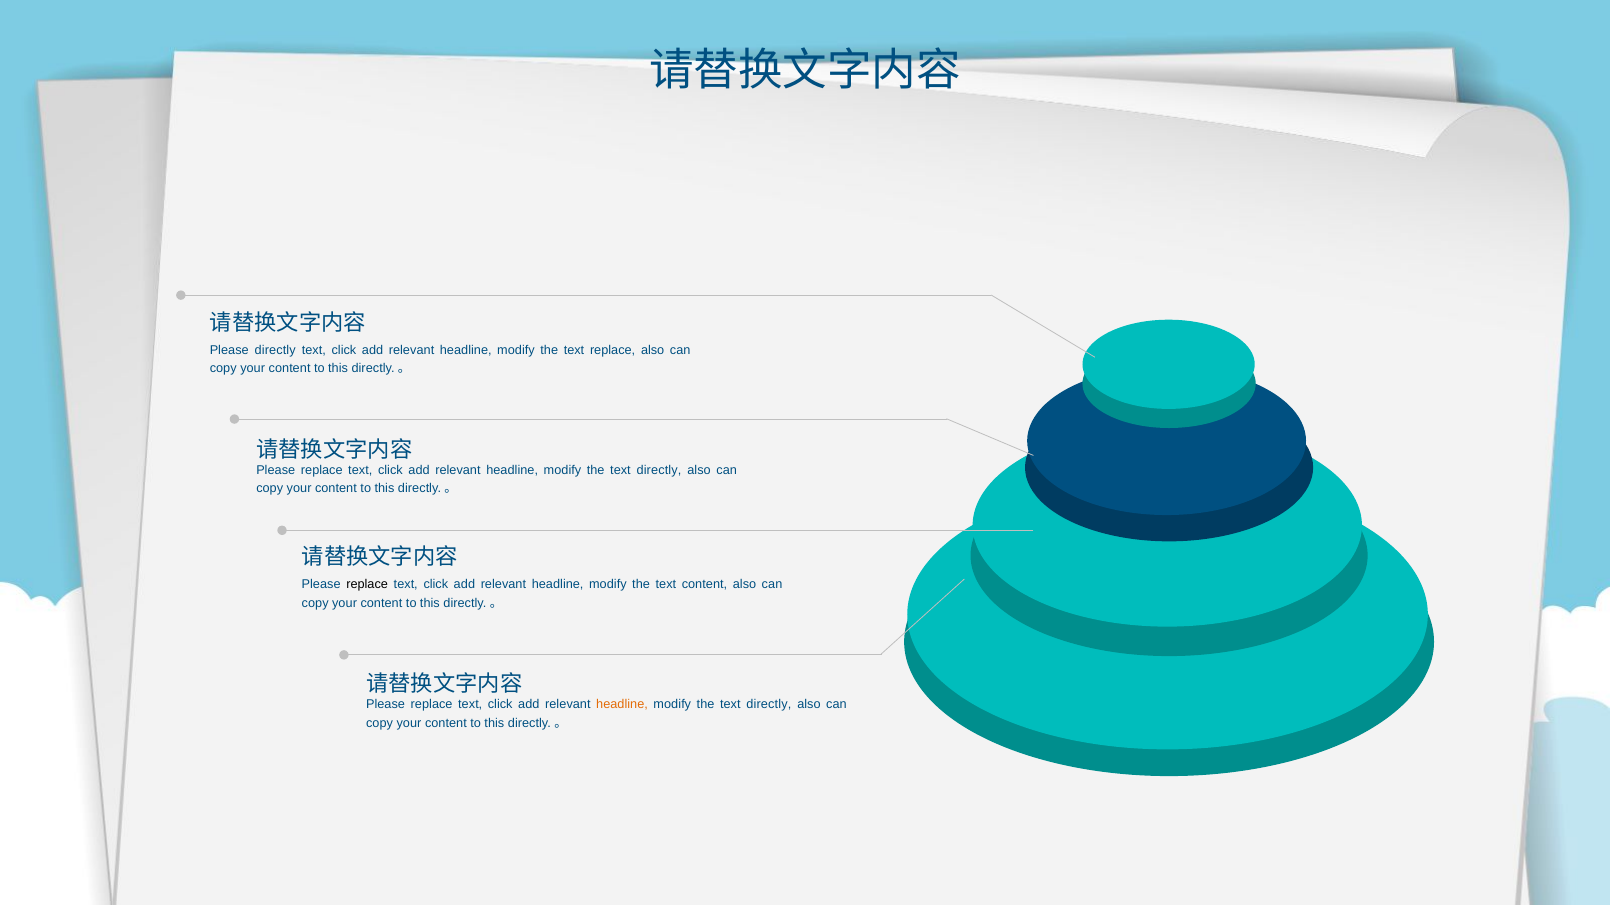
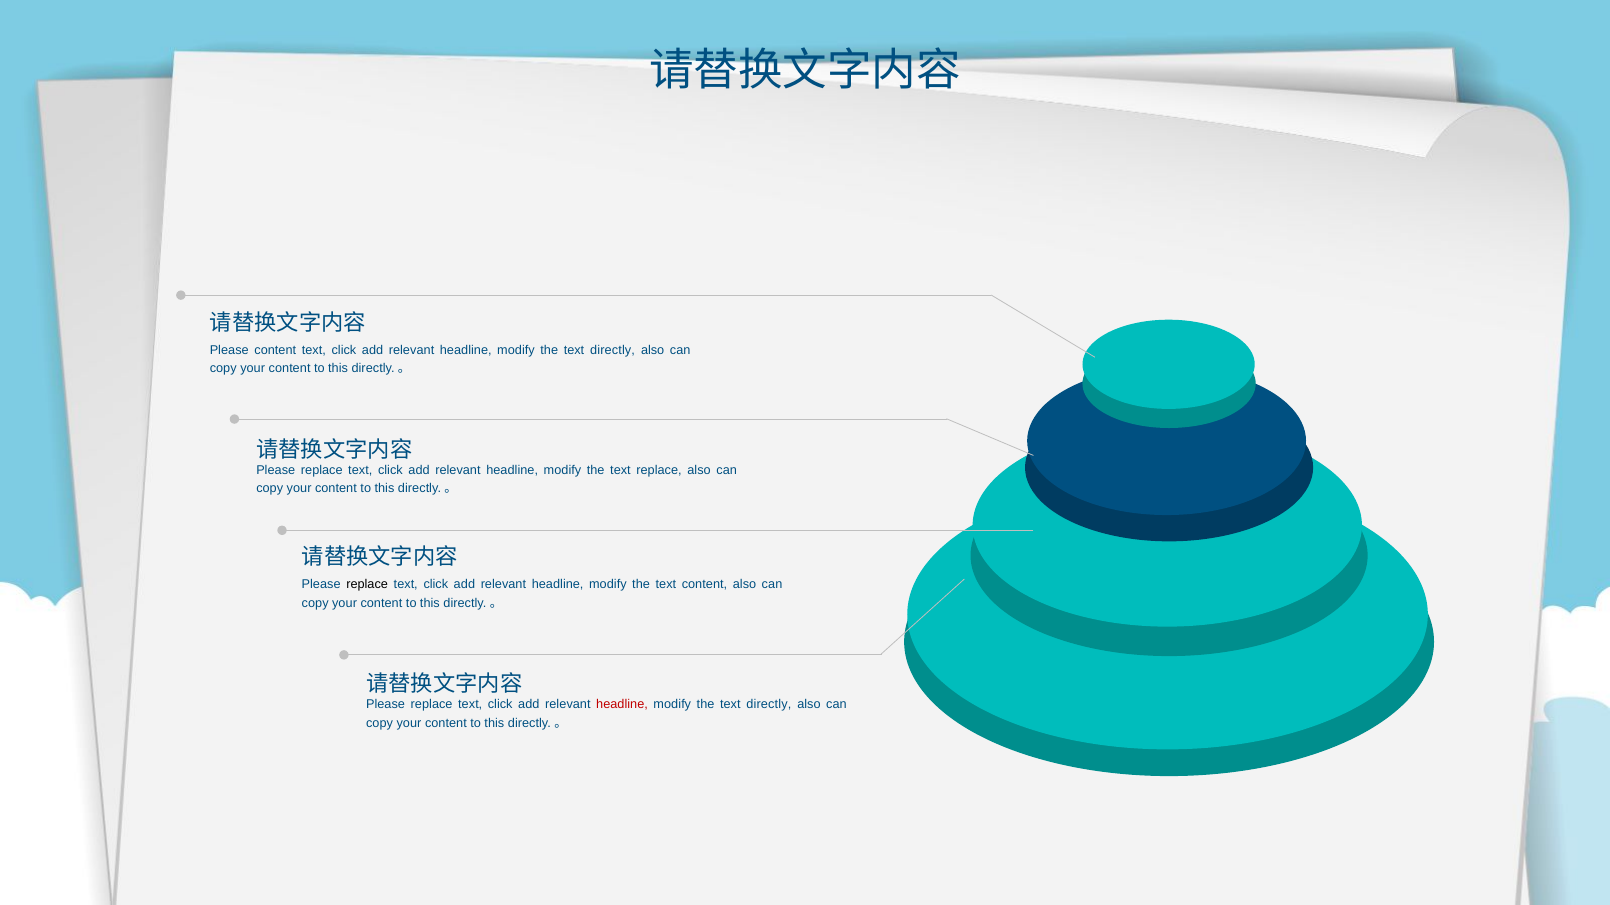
Please directly: directly -> content (275, 351)
replace: replace -> directly (613, 351)
directly: directly -> replace (659, 471)
headline colour: orange -> red (622, 705)
